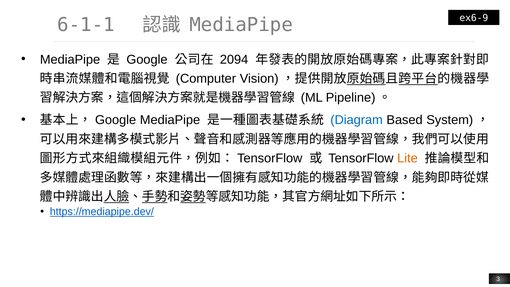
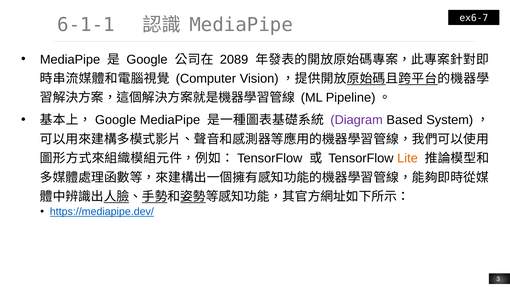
ex6-9: ex6-9 -> ex6-7 (474, 18)
2094: 2094 -> 2089 (234, 59)
Diagram colour: blue -> purple (357, 120)
